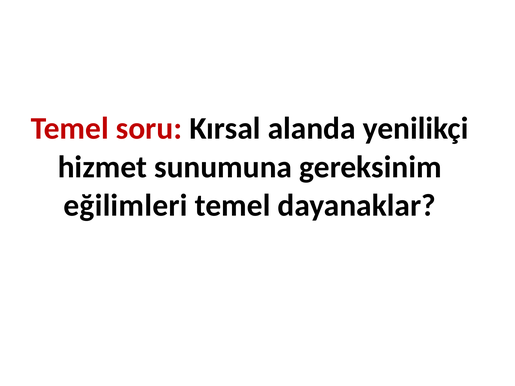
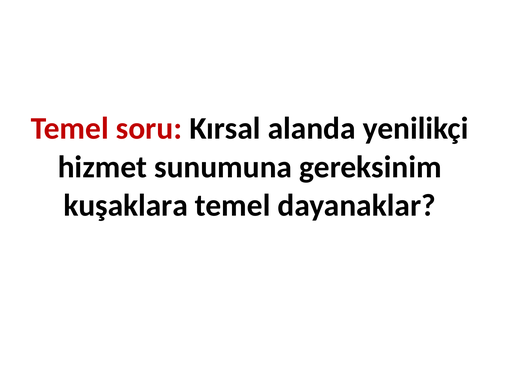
eğilimleri: eğilimleri -> kuşaklara (126, 206)
